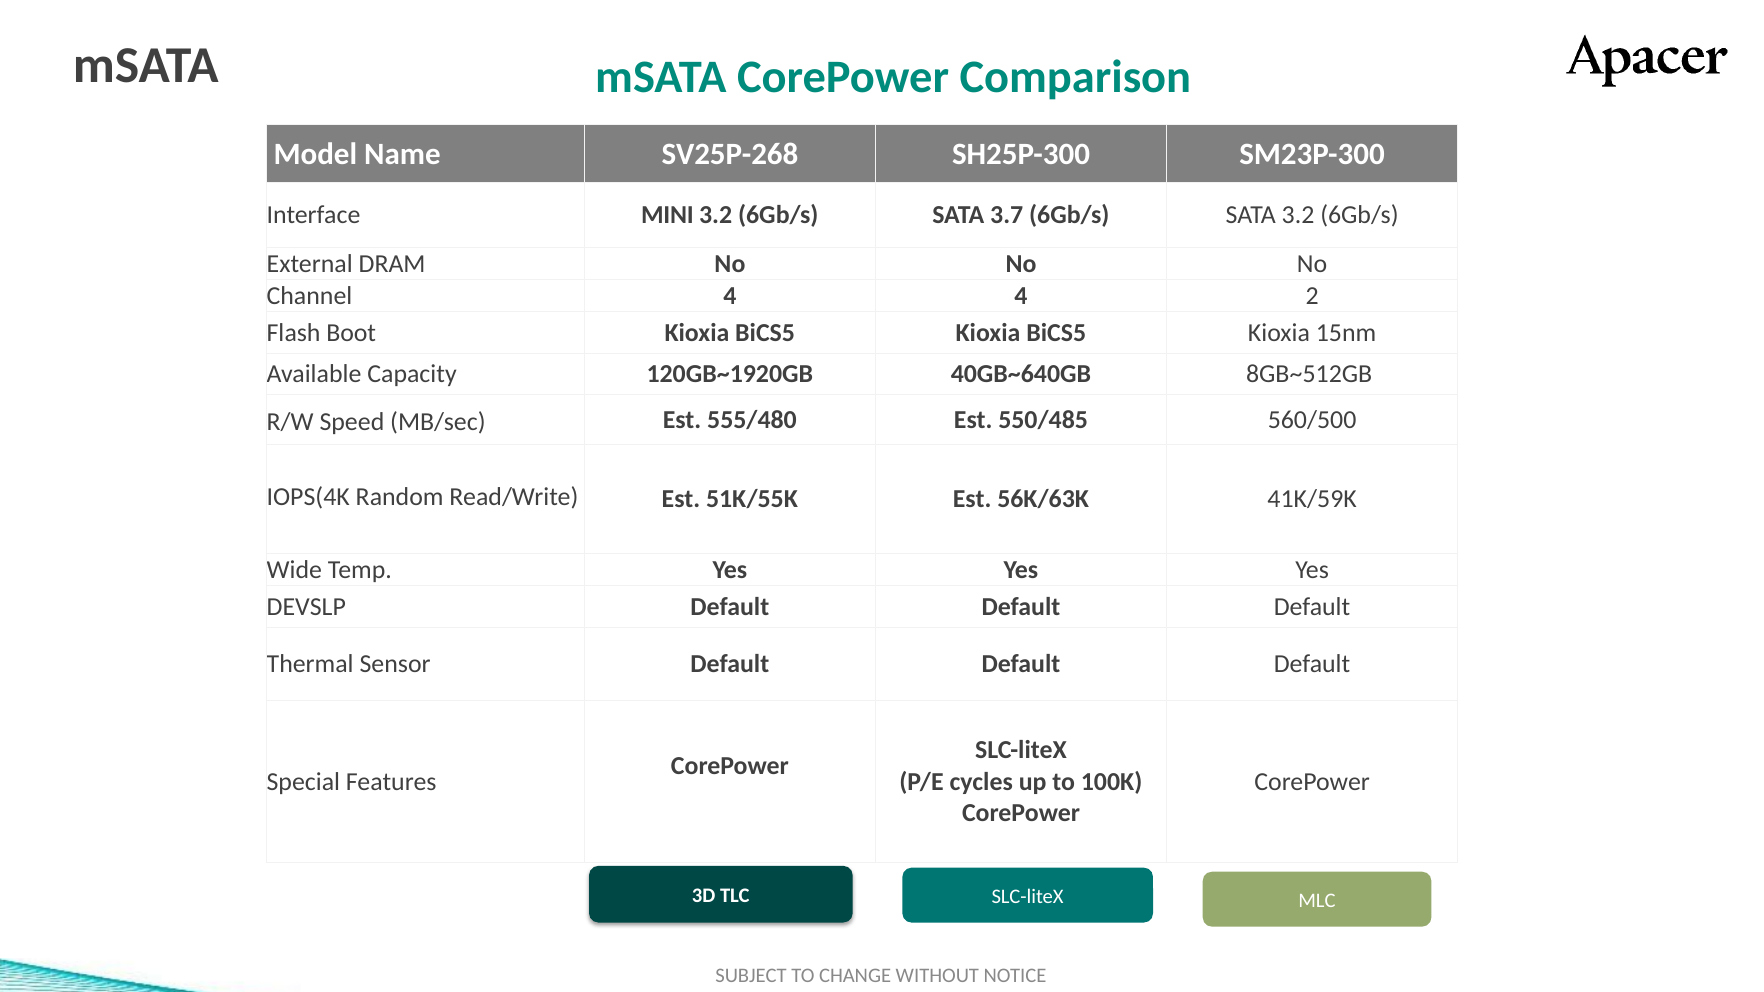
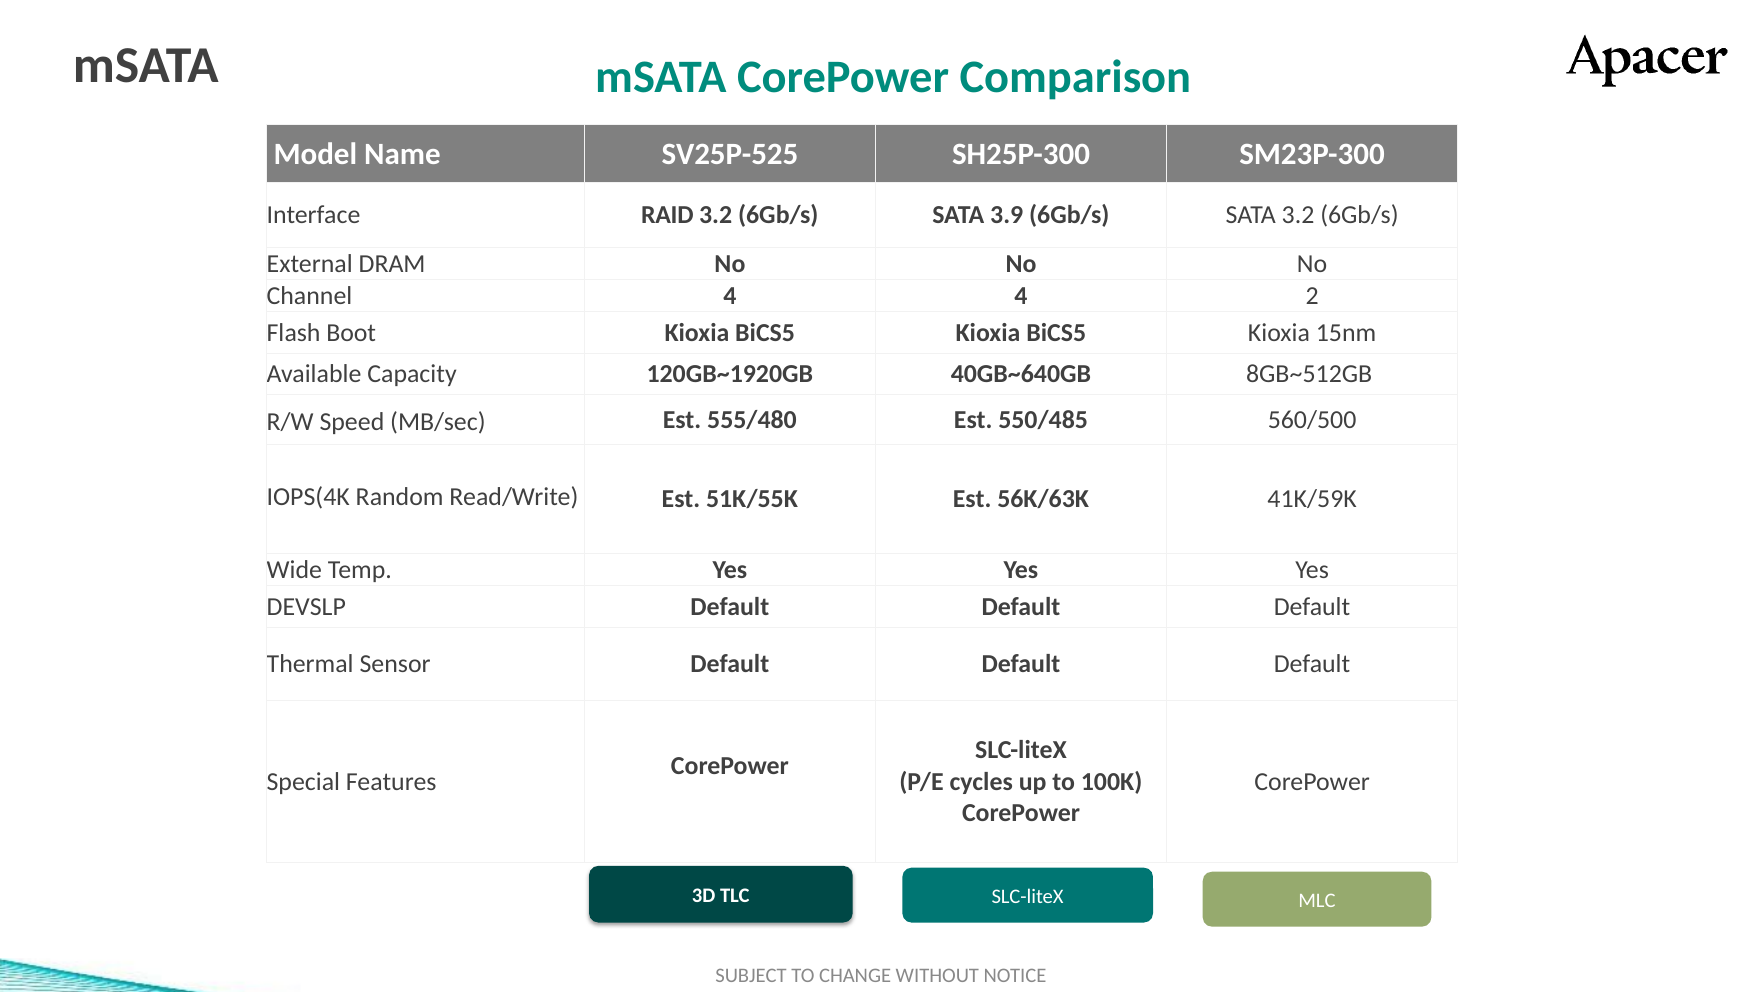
SV25P-268: SV25P-268 -> SV25P-525 (730, 154)
MINI: MINI -> RAID (667, 215)
3.7: 3.7 -> 3.9 (1007, 215)
